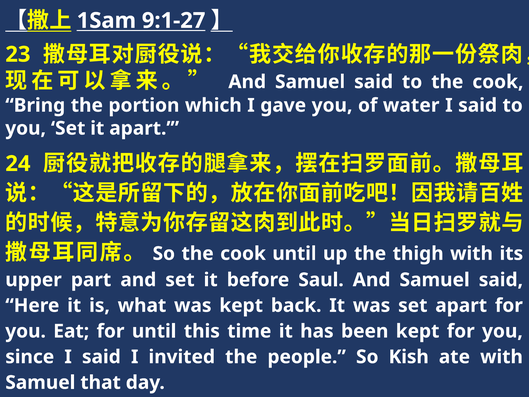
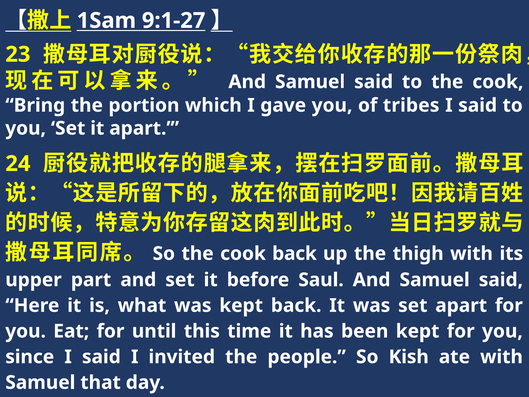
water: water -> tribes (411, 105)
cook until: until -> back (294, 253)
